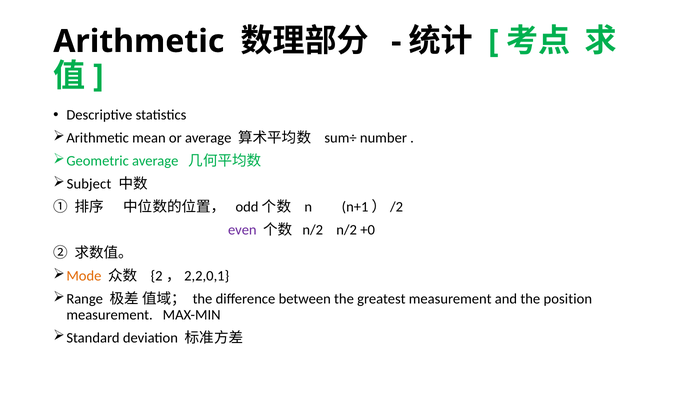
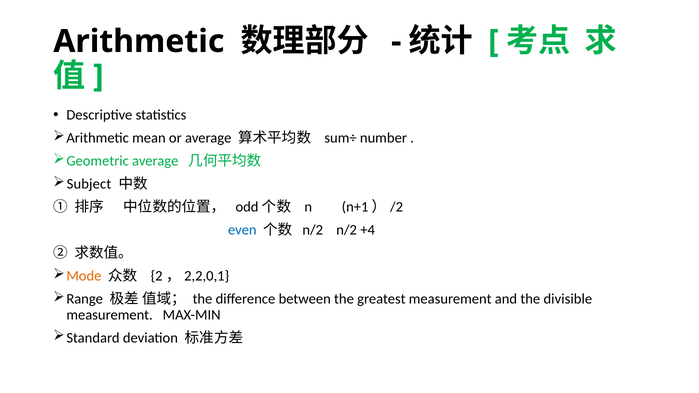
even colour: purple -> blue (242, 230)
+0: +0 -> +4 (368, 230)
position: position -> divisible (568, 299)
